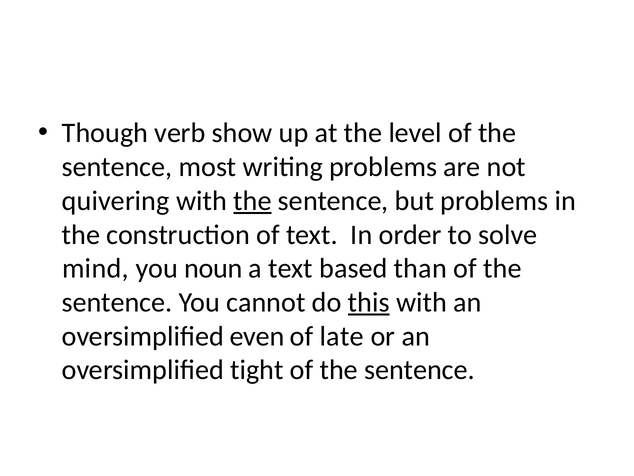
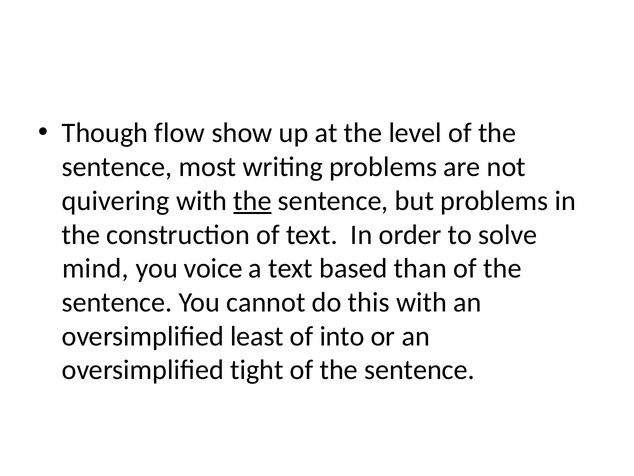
verb: verb -> flow (180, 133)
noun: noun -> voice (213, 268)
this underline: present -> none (369, 302)
even: even -> least (257, 336)
late: late -> into (342, 336)
